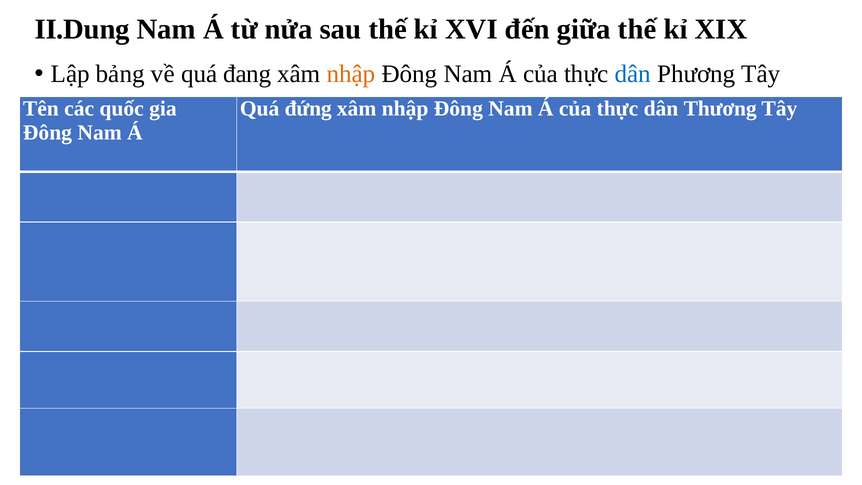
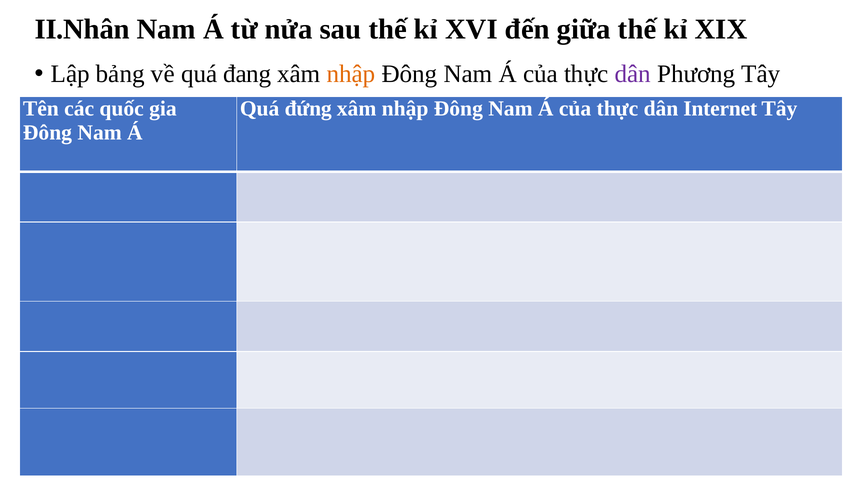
II.Dung: II.Dung -> II.Nhân (82, 29)
dân colour: blue -> purple (633, 74)
Thương: Thương -> Internet (720, 109)
